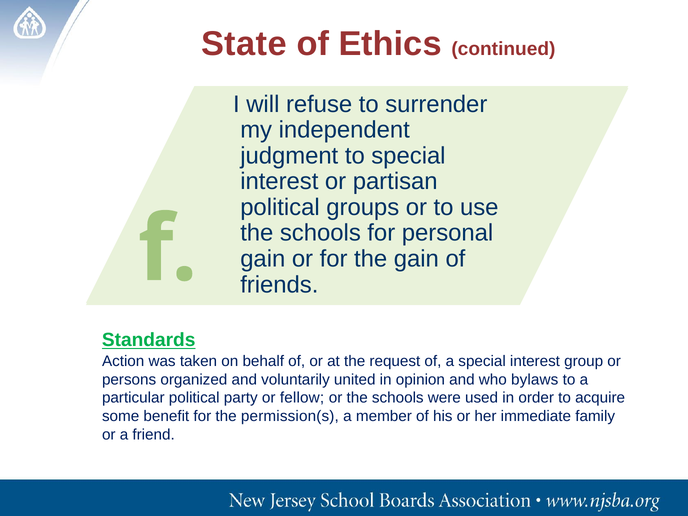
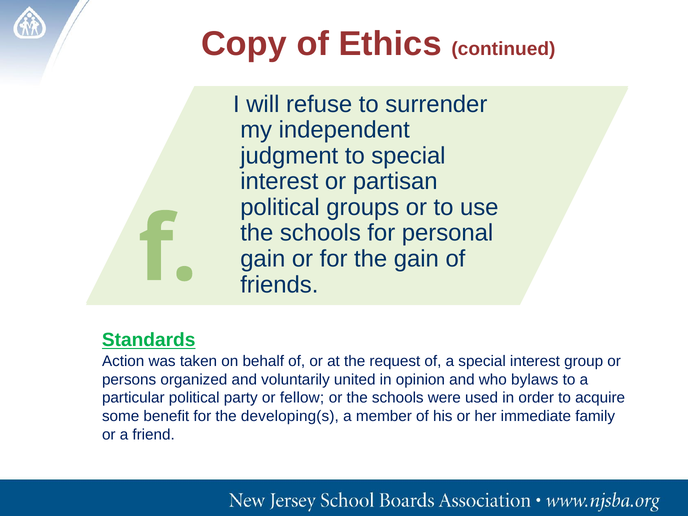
State: State -> Copy (244, 44)
permission(s: permission(s -> developing(s (290, 416)
